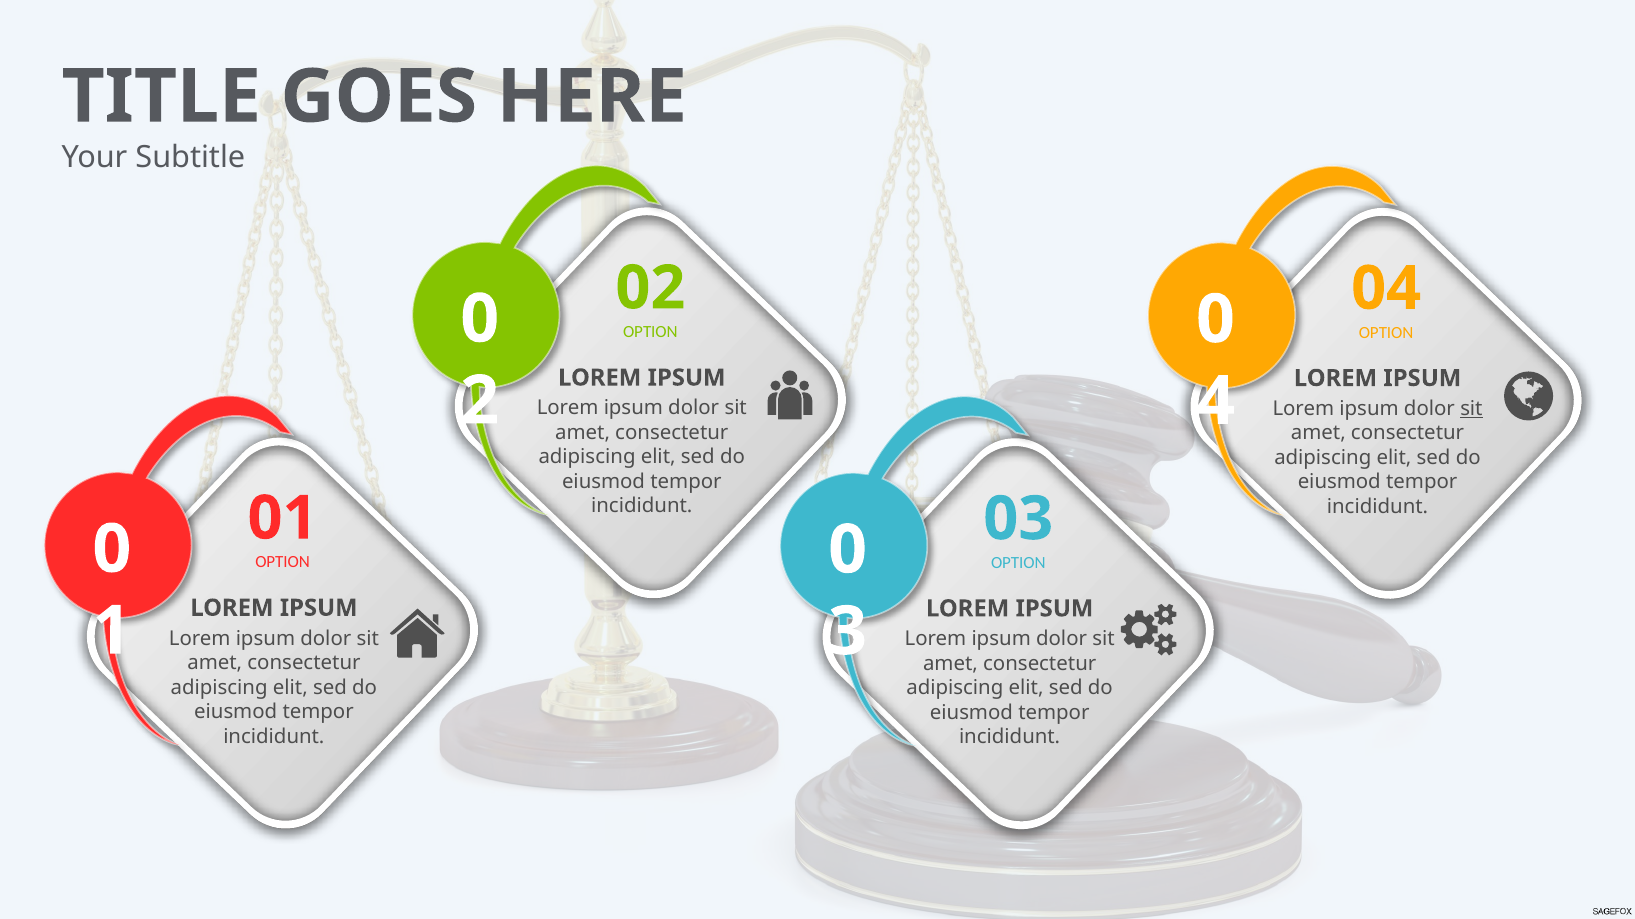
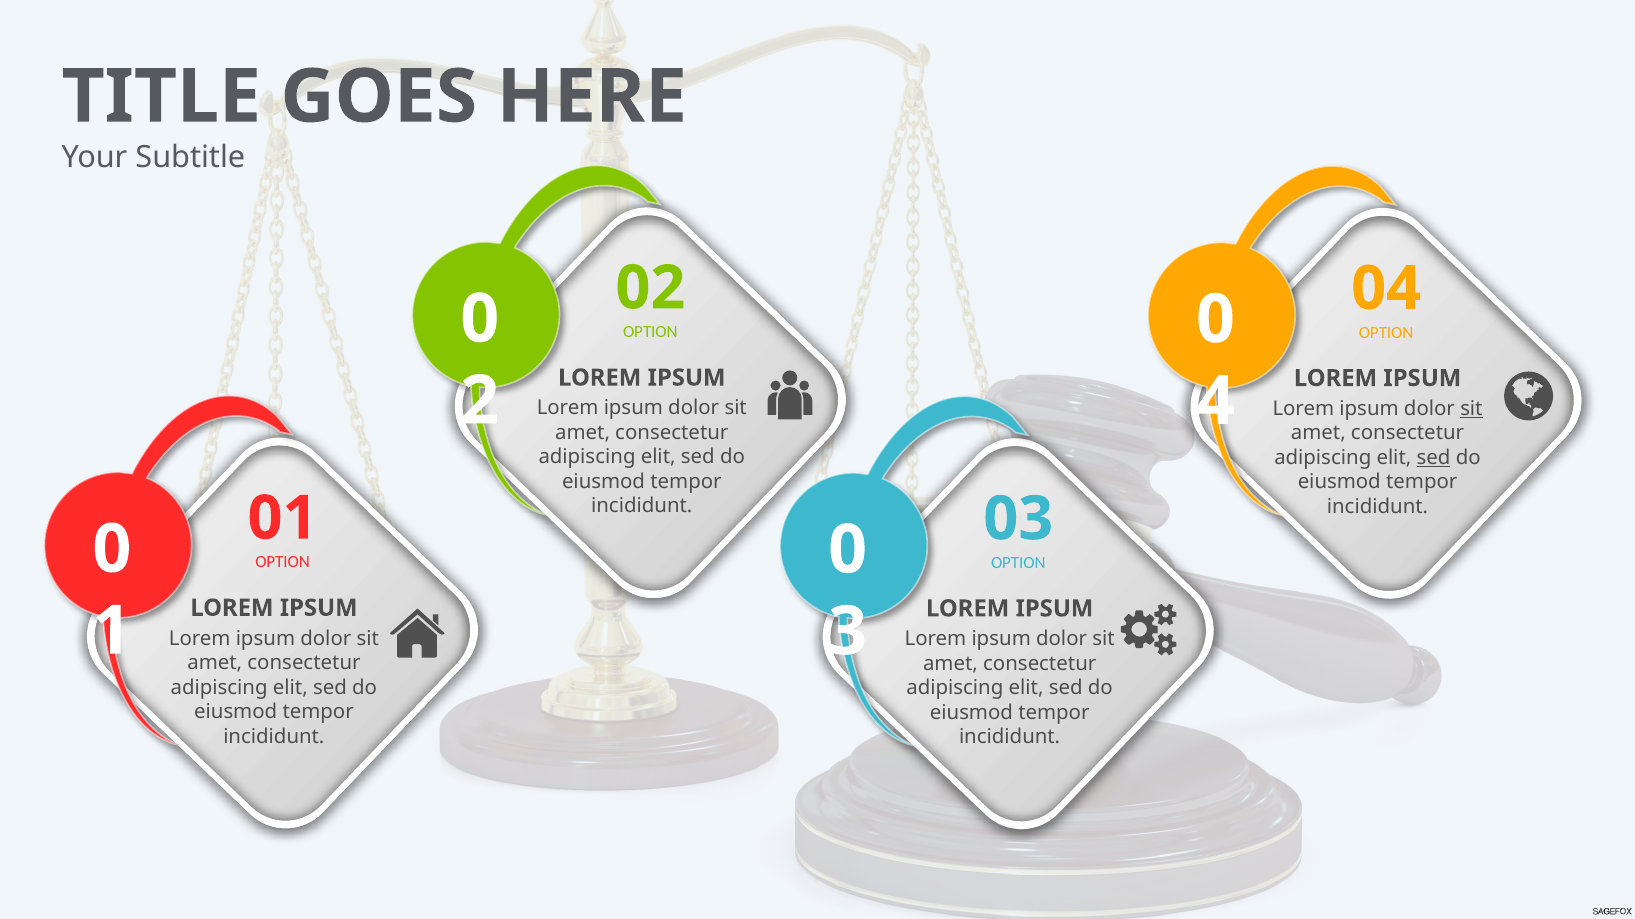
sed underline: none -> present (1434, 458)
